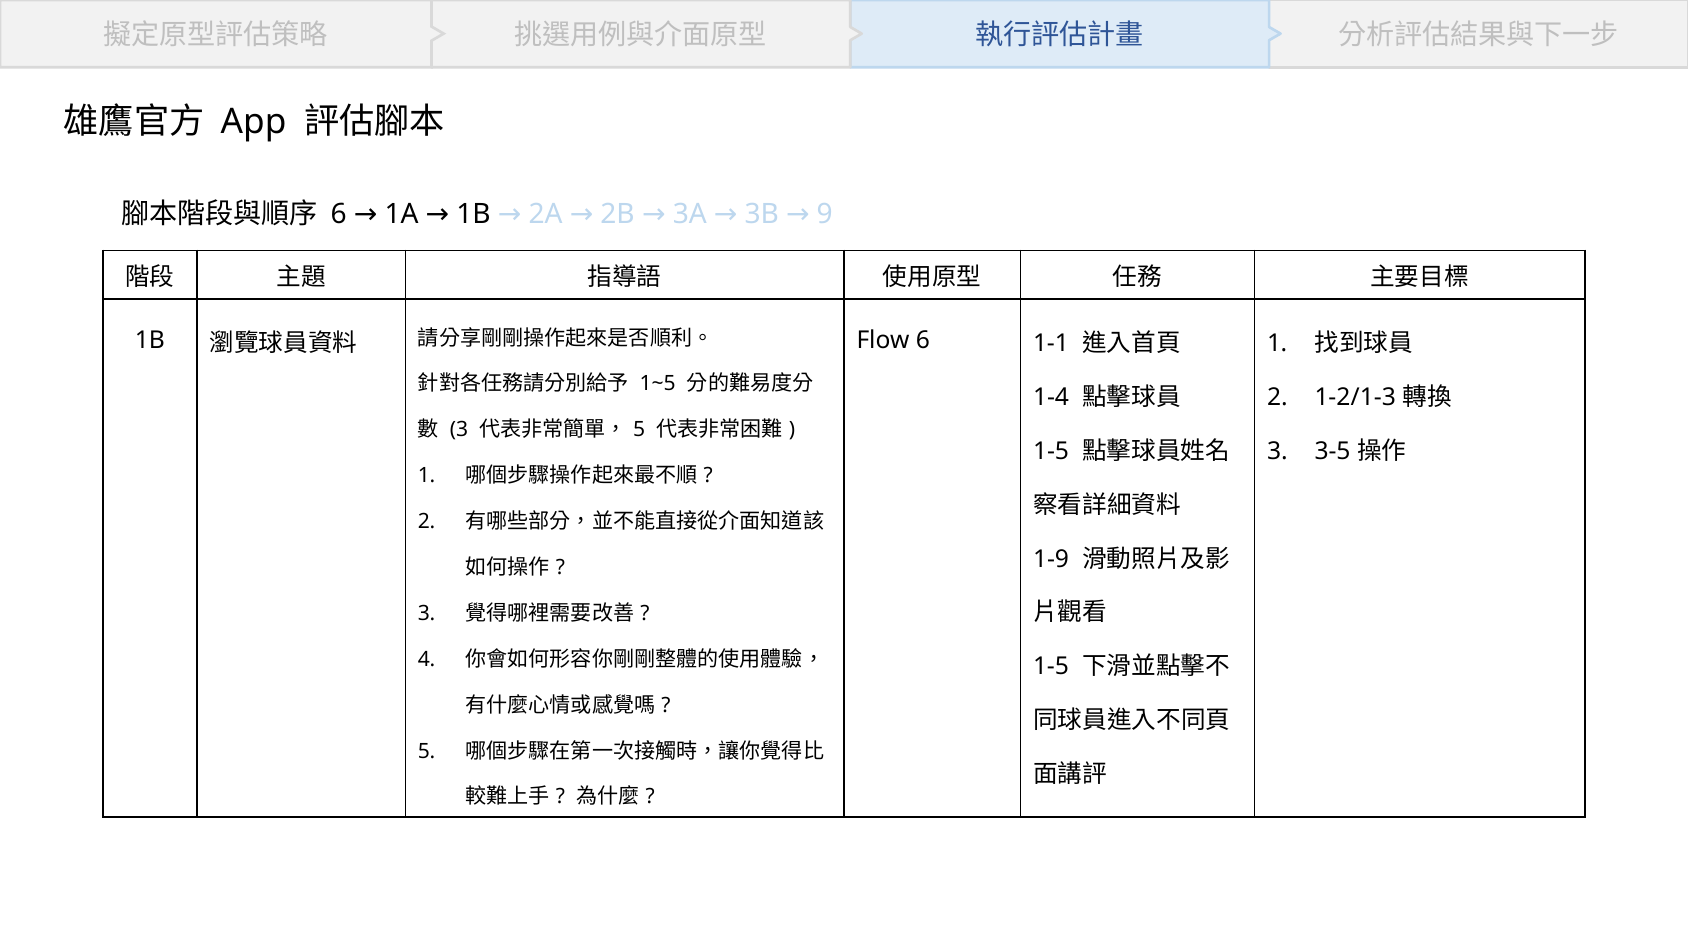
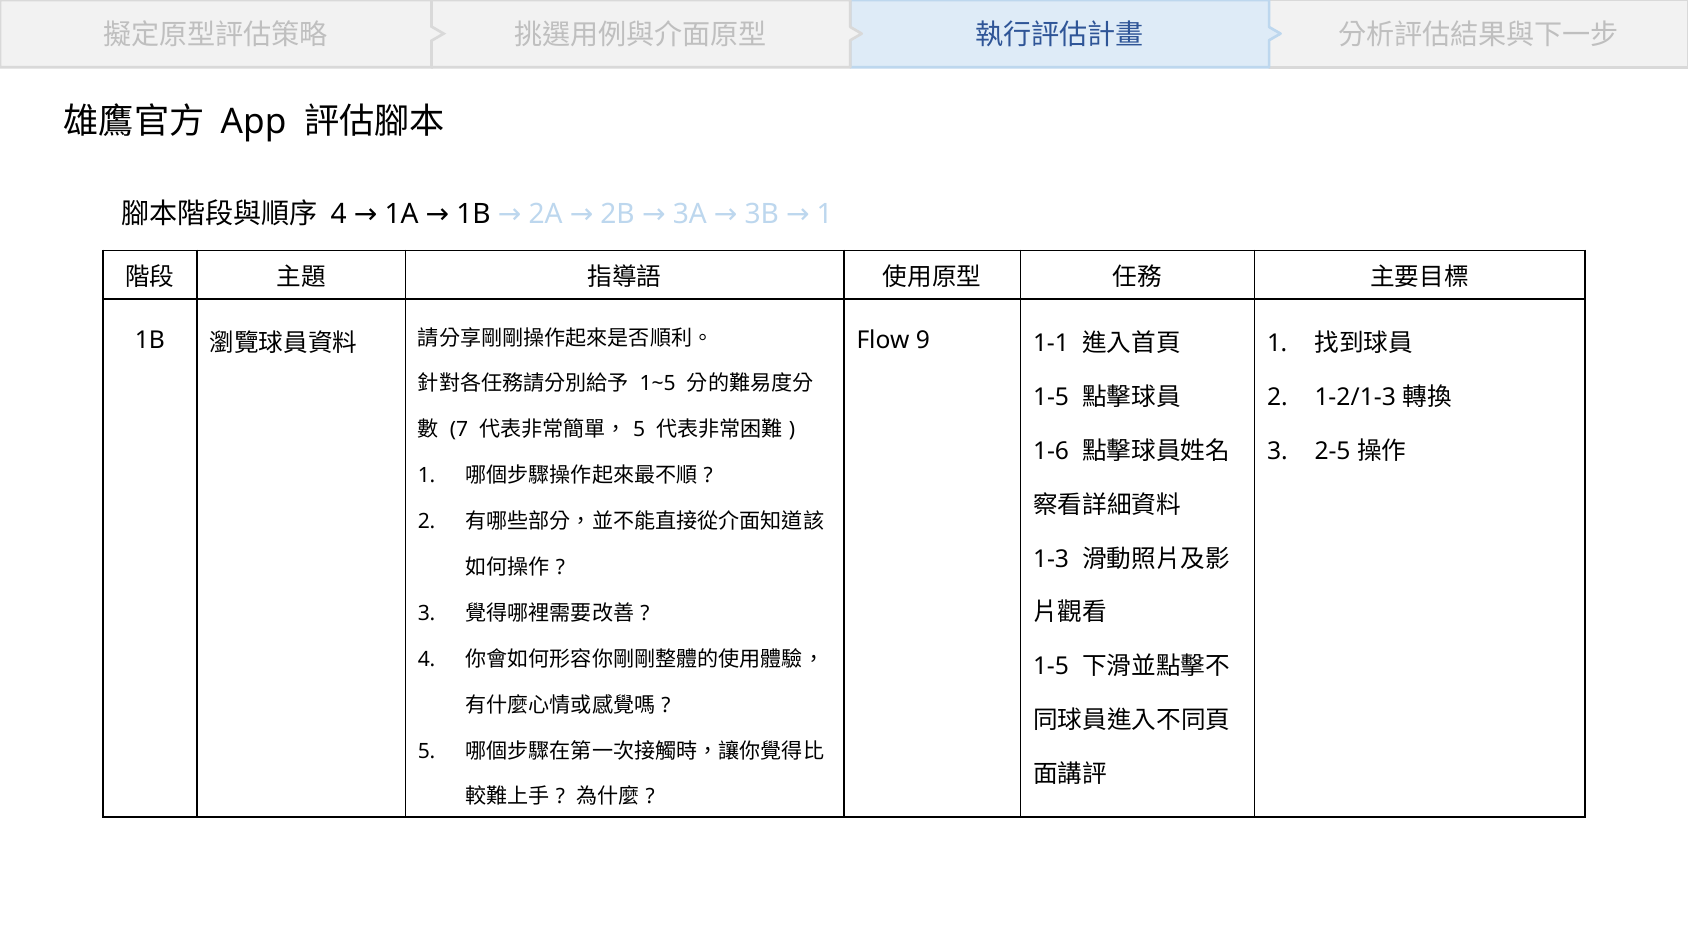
3B 9: 9 -> 1 (825, 215)
6: 6 -> 4 (339, 215)
Flow 6: 6 -> 9 (923, 340)
1-4: 1-4 -> 1-5 (1051, 398)
3: 3 -> 7 (459, 430)
1-5: 1-5 -> 1-6 (1051, 452)
3-5: 3-5 -> 2-5 (1333, 452)
1-9: 1-9 -> 1-3 (1051, 559)
